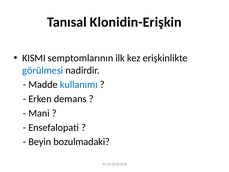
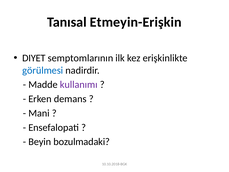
Klonidin-Erişkin: Klonidin-Erişkin -> Etmeyin-Erişkin (136, 22)
KISMI: KISMI -> DIYET (34, 58)
kullanımı colour: blue -> purple (79, 85)
